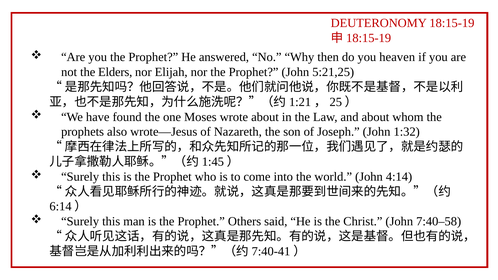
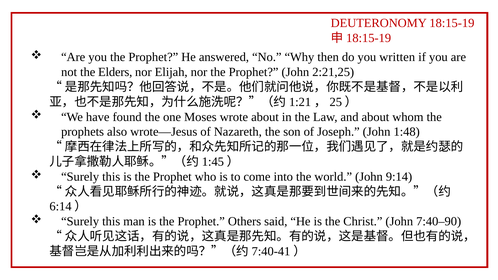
heaven: heaven -> written (397, 57)
5:21,25: 5:21,25 -> 2:21,25 (333, 72)
1:32: 1:32 -> 1:48 (407, 132)
4:14: 4:14 -> 9:14 (399, 177)
7:40–58: 7:40–58 -> 7:40–90 (439, 222)
